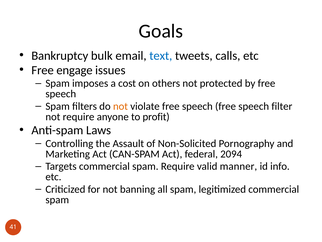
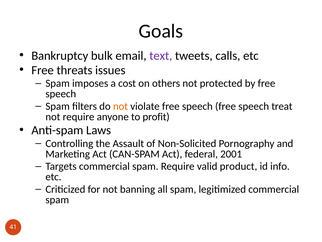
text colour: blue -> purple (161, 56)
engage: engage -> threats (74, 70)
filter: filter -> treat (282, 106)
2094: 2094 -> 2001 (231, 154)
manner: manner -> product (238, 166)
